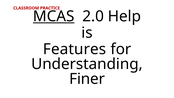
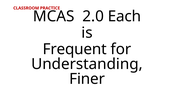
MCAS underline: present -> none (54, 16)
Help: Help -> Each (124, 16)
Features: Features -> Frequent (75, 49)
